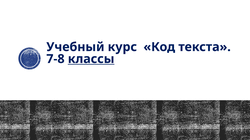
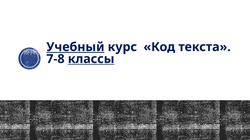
Учебный underline: none -> present (75, 47)
